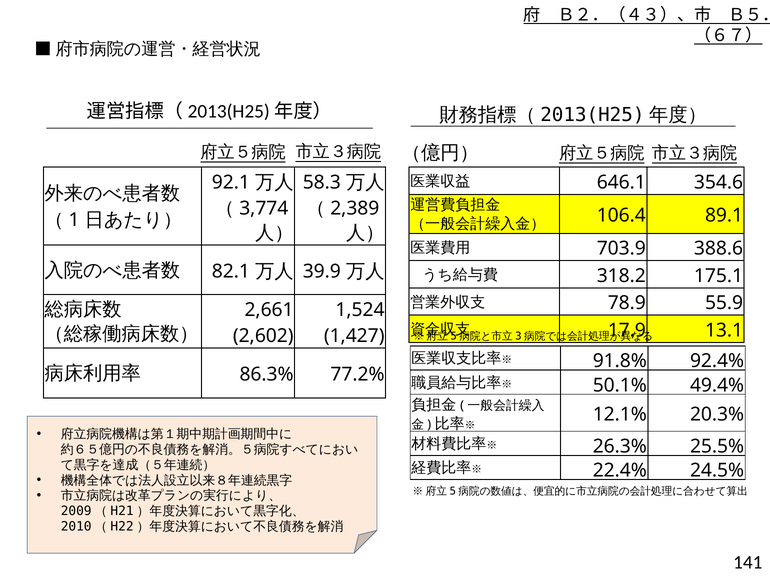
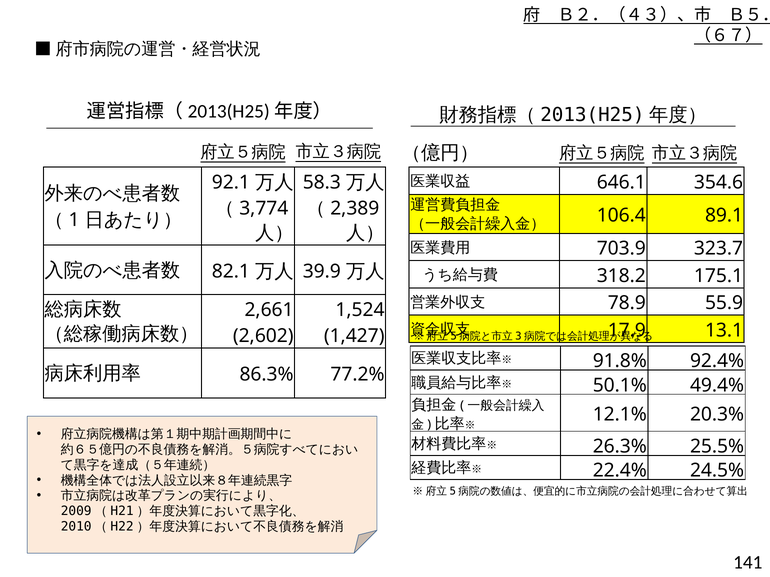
388.6: 388.6 -> 323.7 (719, 249)
